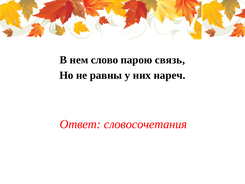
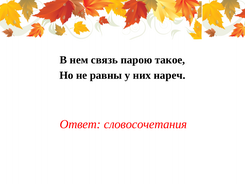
слово: слово -> связь (104, 60)
связь: связь -> такое (170, 60)
